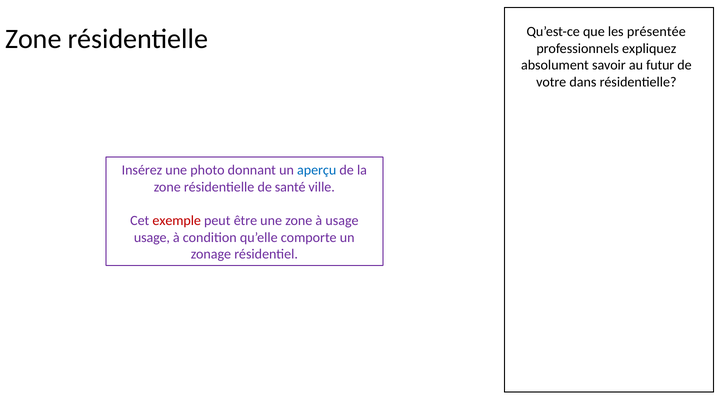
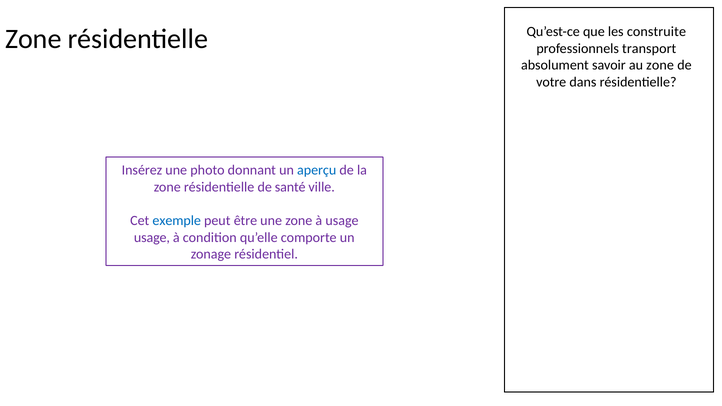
présentée: présentée -> construite (656, 32)
expliquez: expliquez -> transport (649, 49)
au futur: futur -> zone (660, 65)
exemple colour: red -> blue (177, 221)
